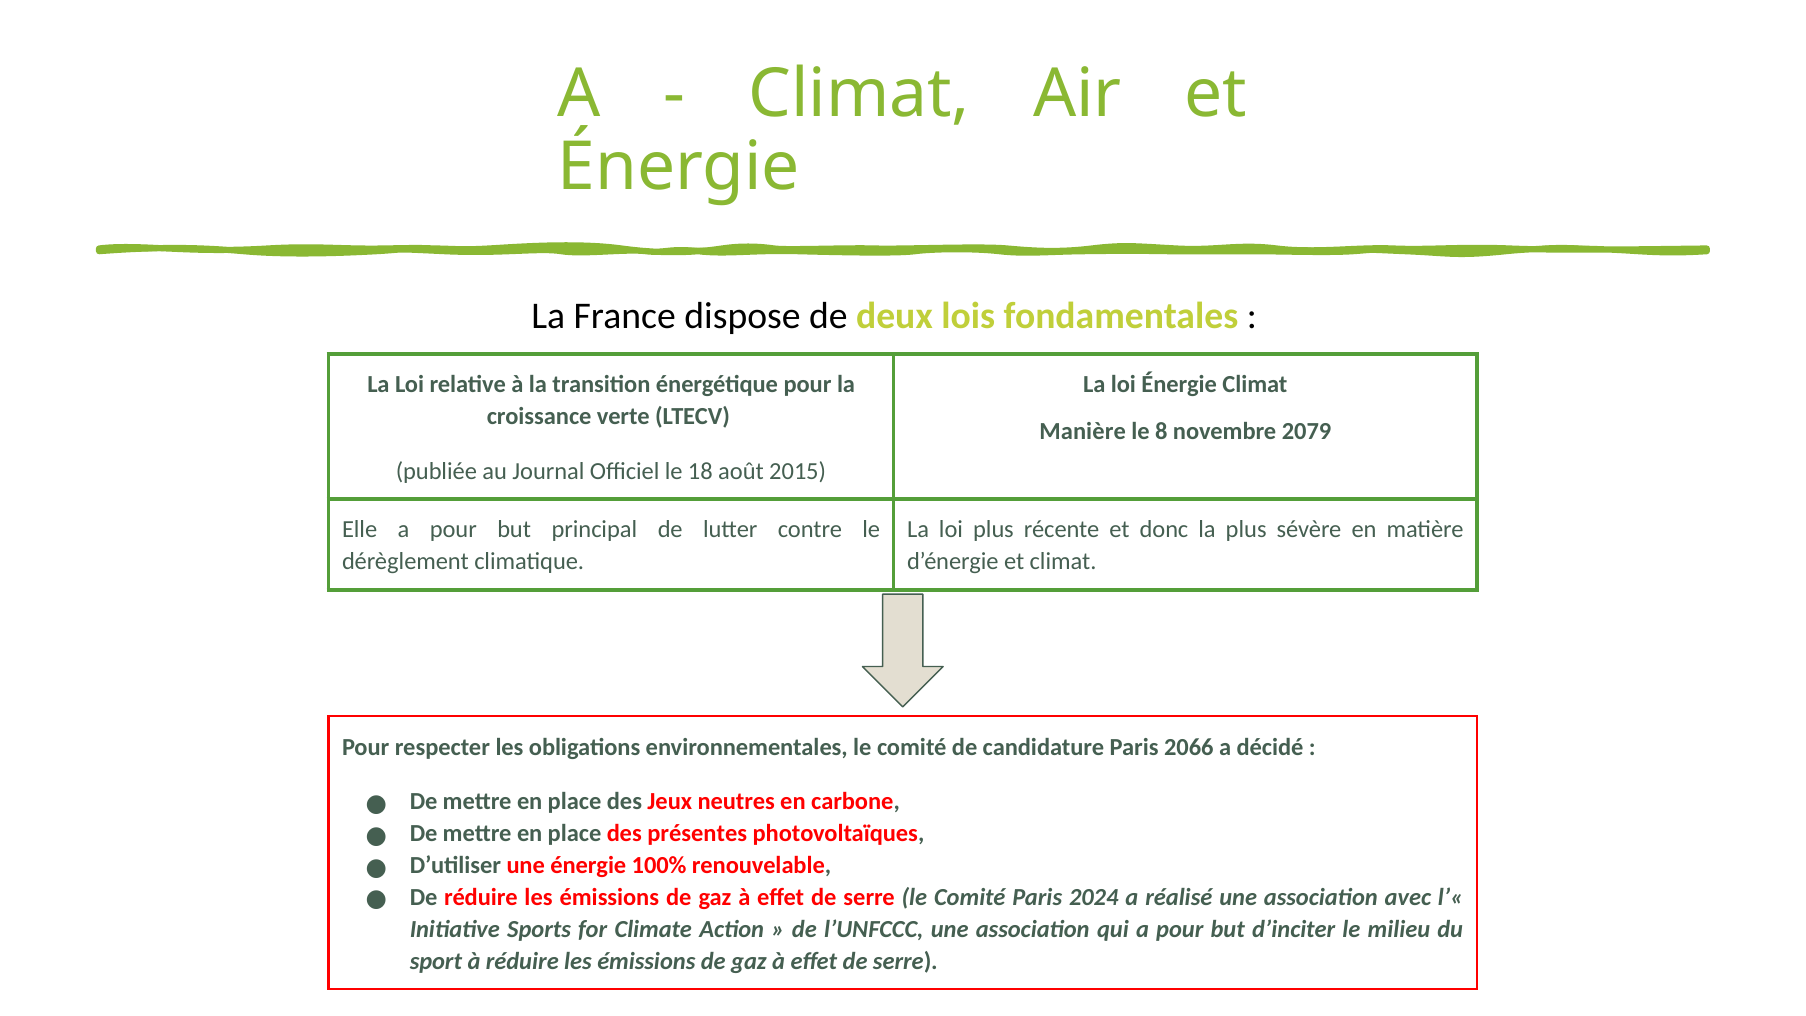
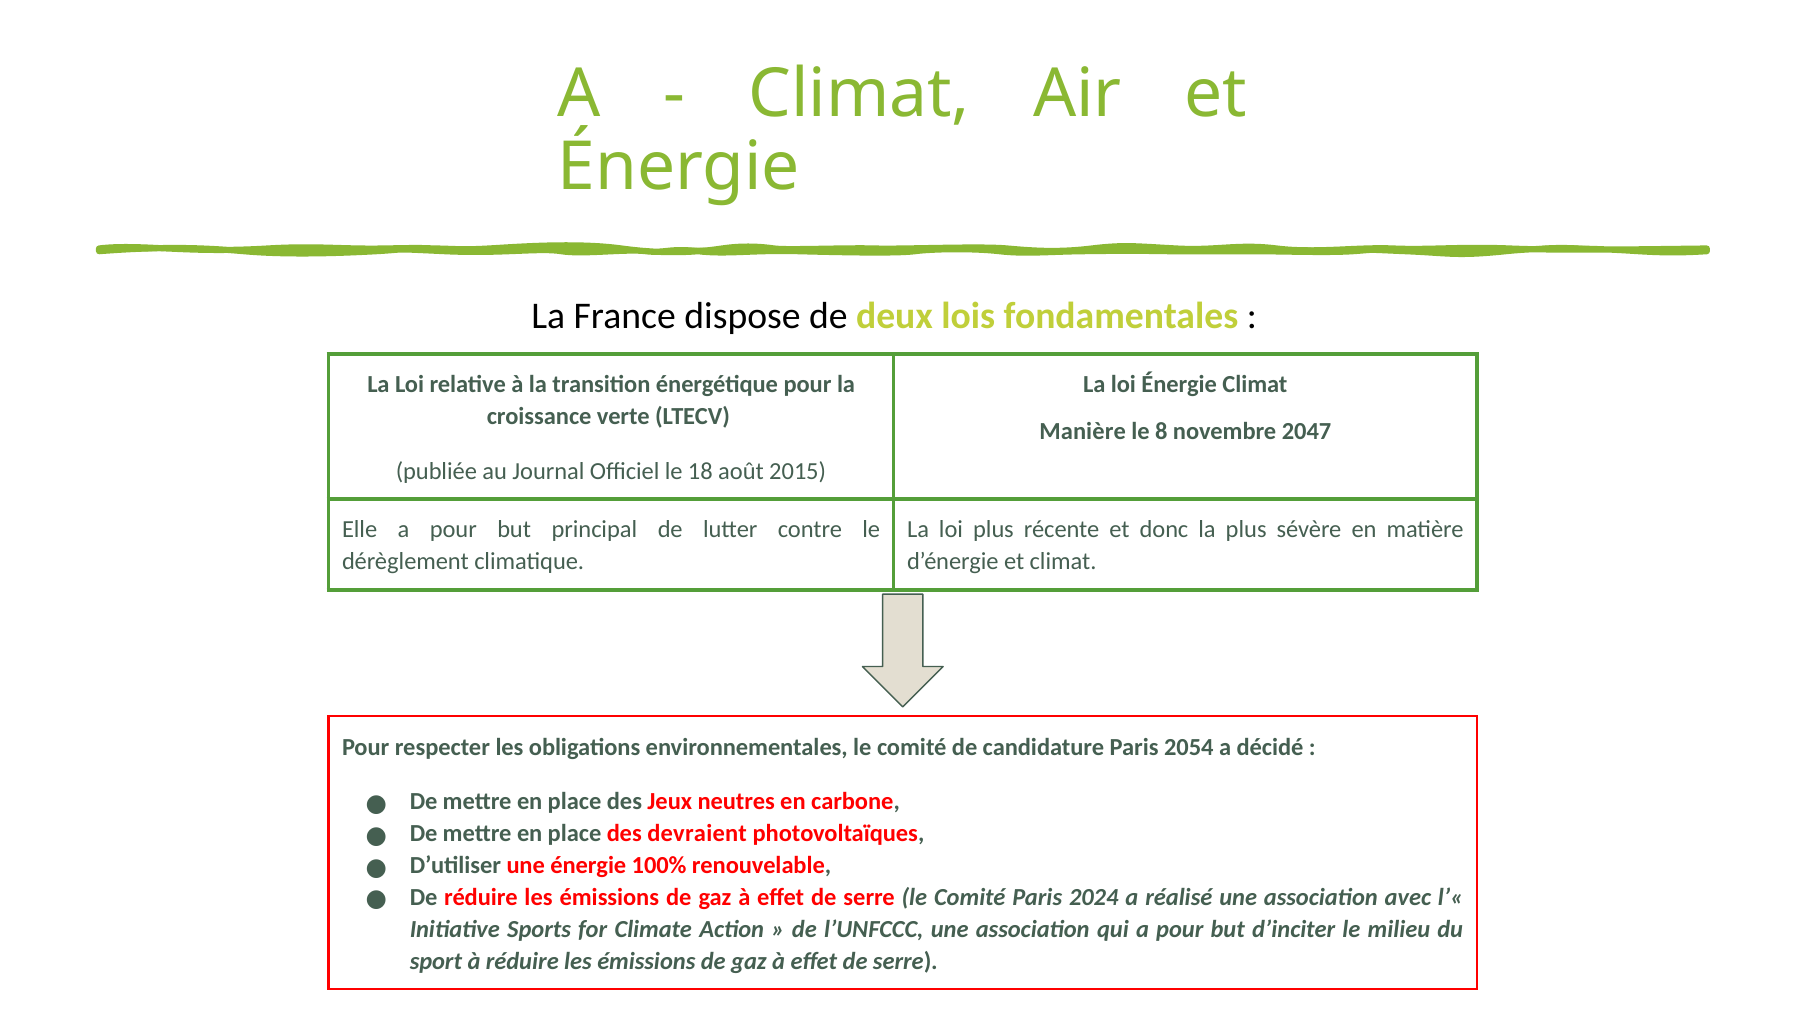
2079: 2079 -> 2047 (1307, 431)
2066: 2066 -> 2054 (1189, 747)
présentes: présentes -> devraient (697, 833)
